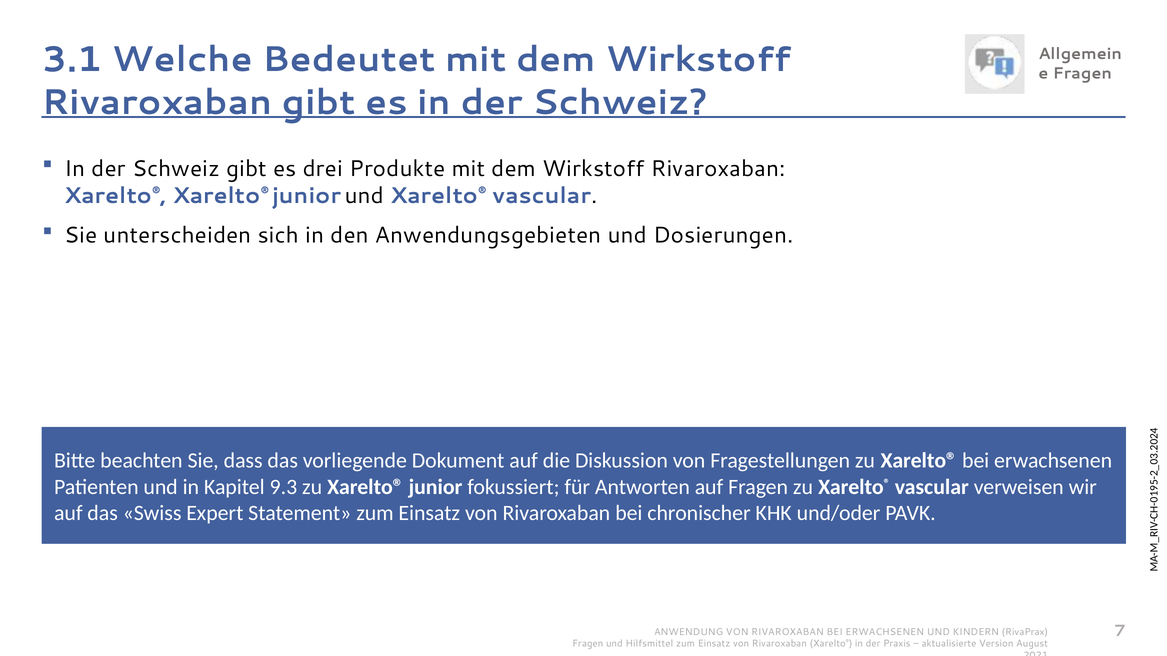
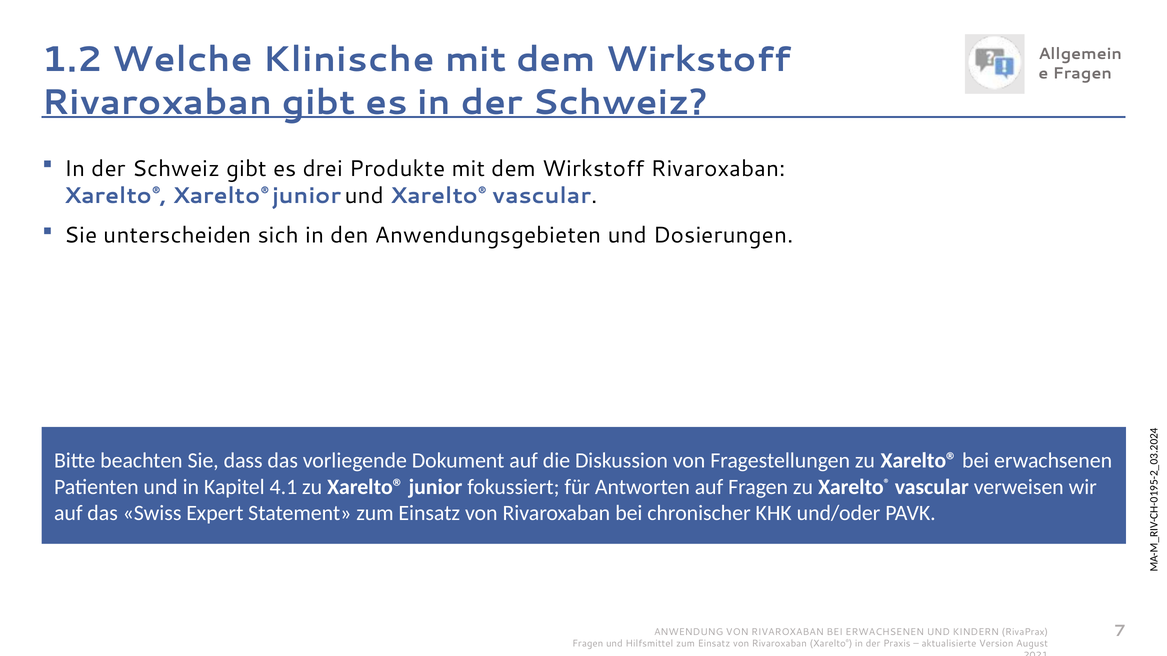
3.1: 3.1 -> 1.2 (72, 60)
Bedeutet: Bedeutet -> Klinische (349, 60)
9.3: 9.3 -> 4.1 (283, 487)
